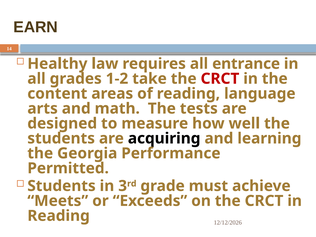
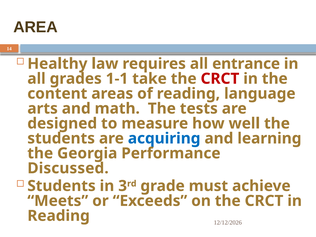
EARN: EARN -> AREA (36, 27)
1-2: 1-2 -> 1-1 (117, 79)
acquiring colour: black -> blue (164, 138)
Permitted: Permitted -> Discussed (68, 168)
